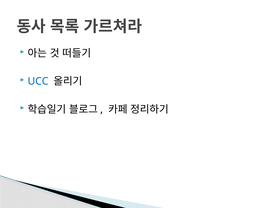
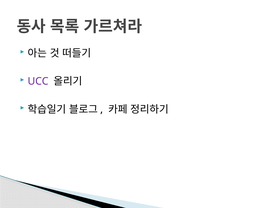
UCC colour: blue -> purple (38, 82)
